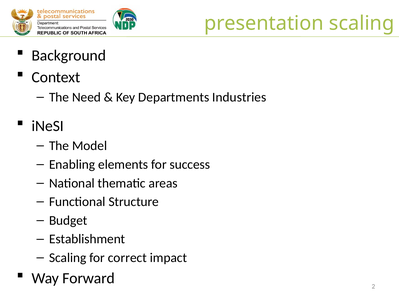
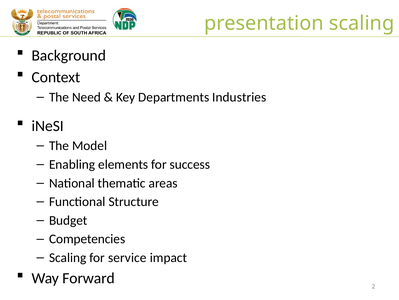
Establishment: Establishment -> Competencies (87, 238)
correct: correct -> service (127, 257)
